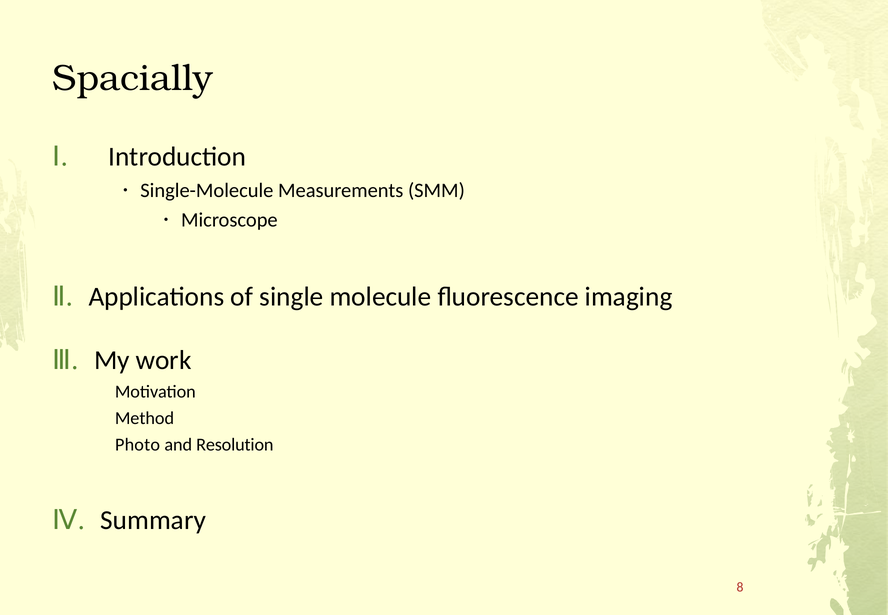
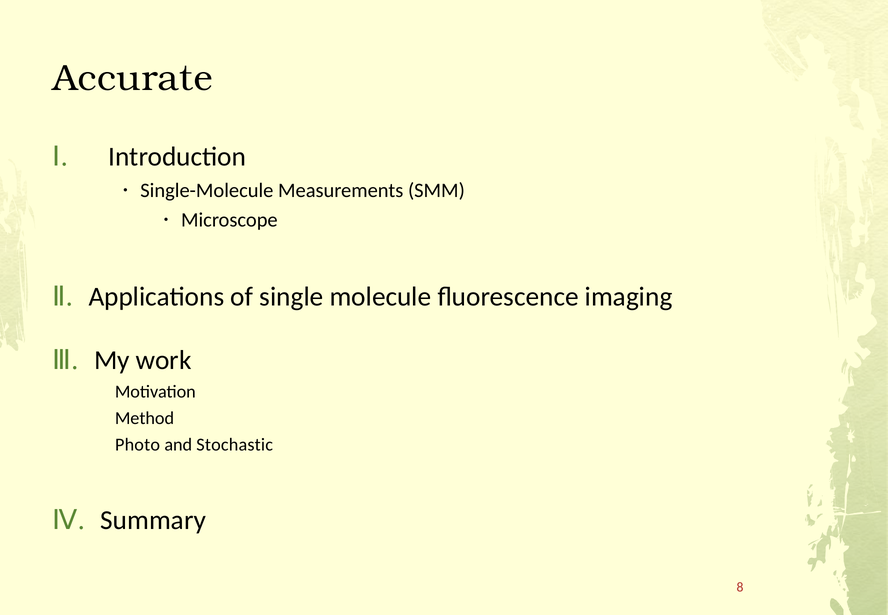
Spacially: Spacially -> Accurate (133, 78)
Resolution: Resolution -> Stochastic (235, 445)
